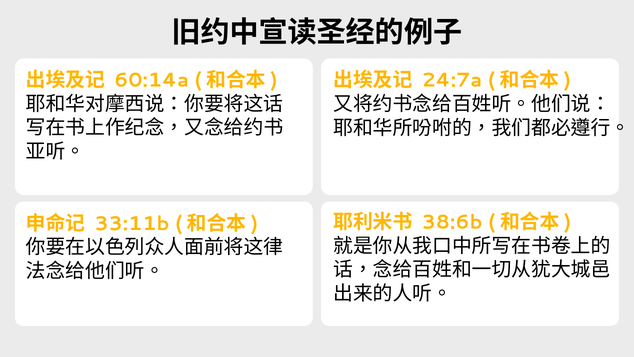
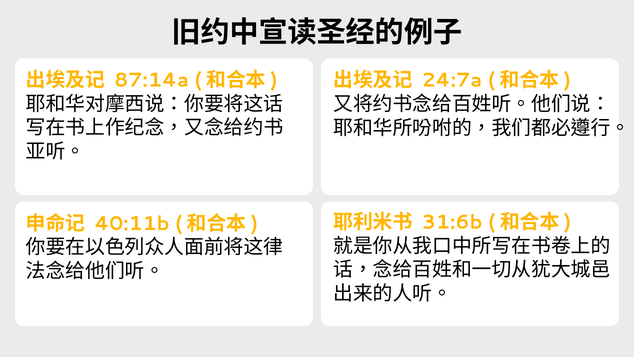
60:14a: 60:14a -> 87:14a (152, 80)
38:6b: 38:6b -> 31:6b (452, 222)
33:11b: 33:11b -> 40:11b (132, 223)
